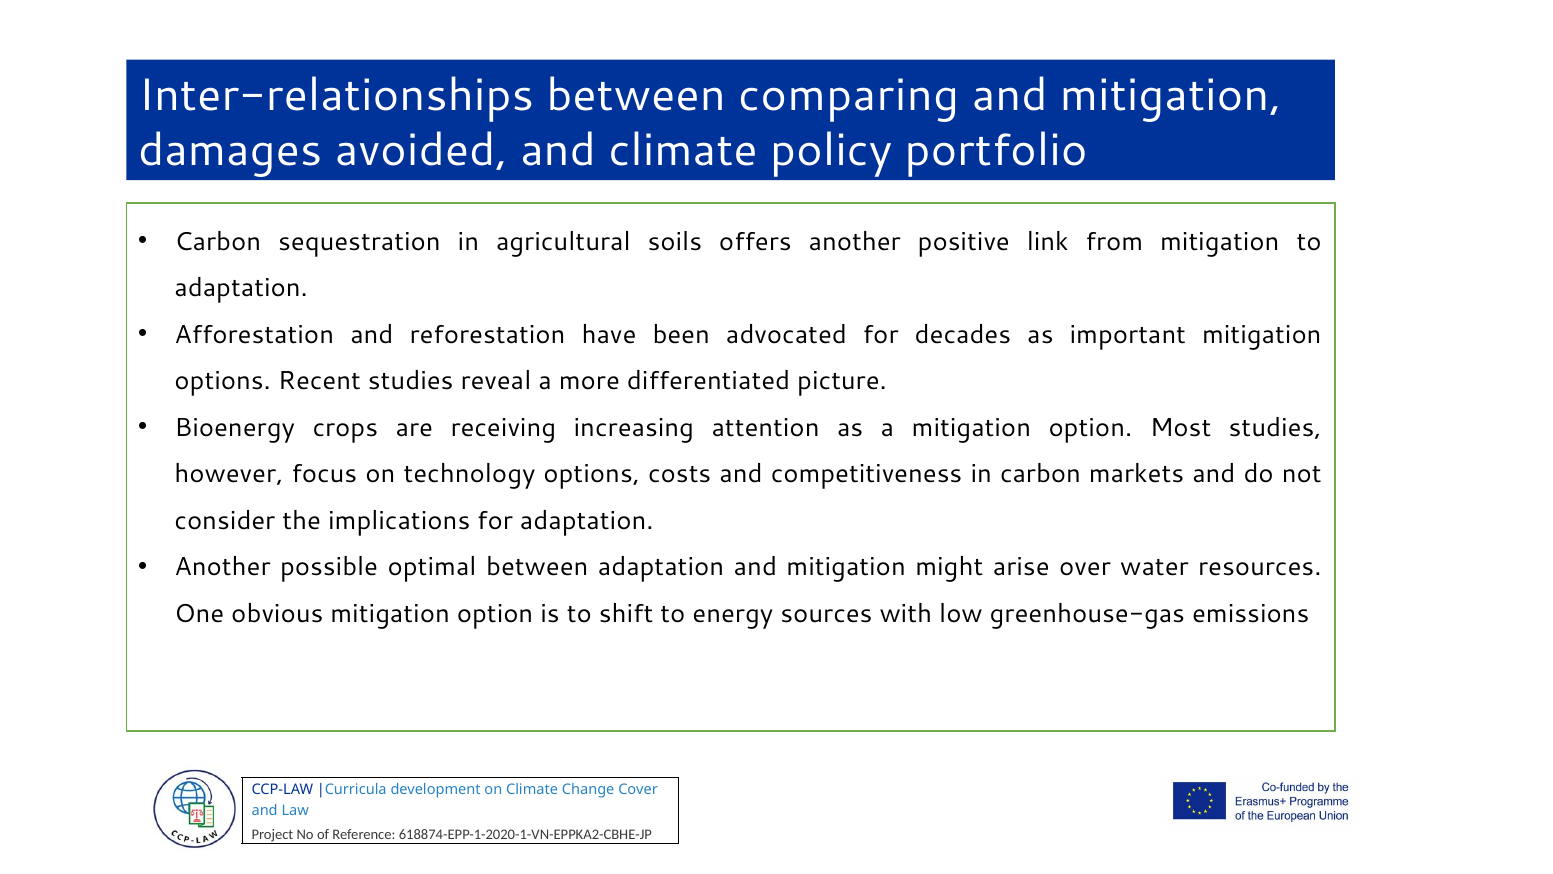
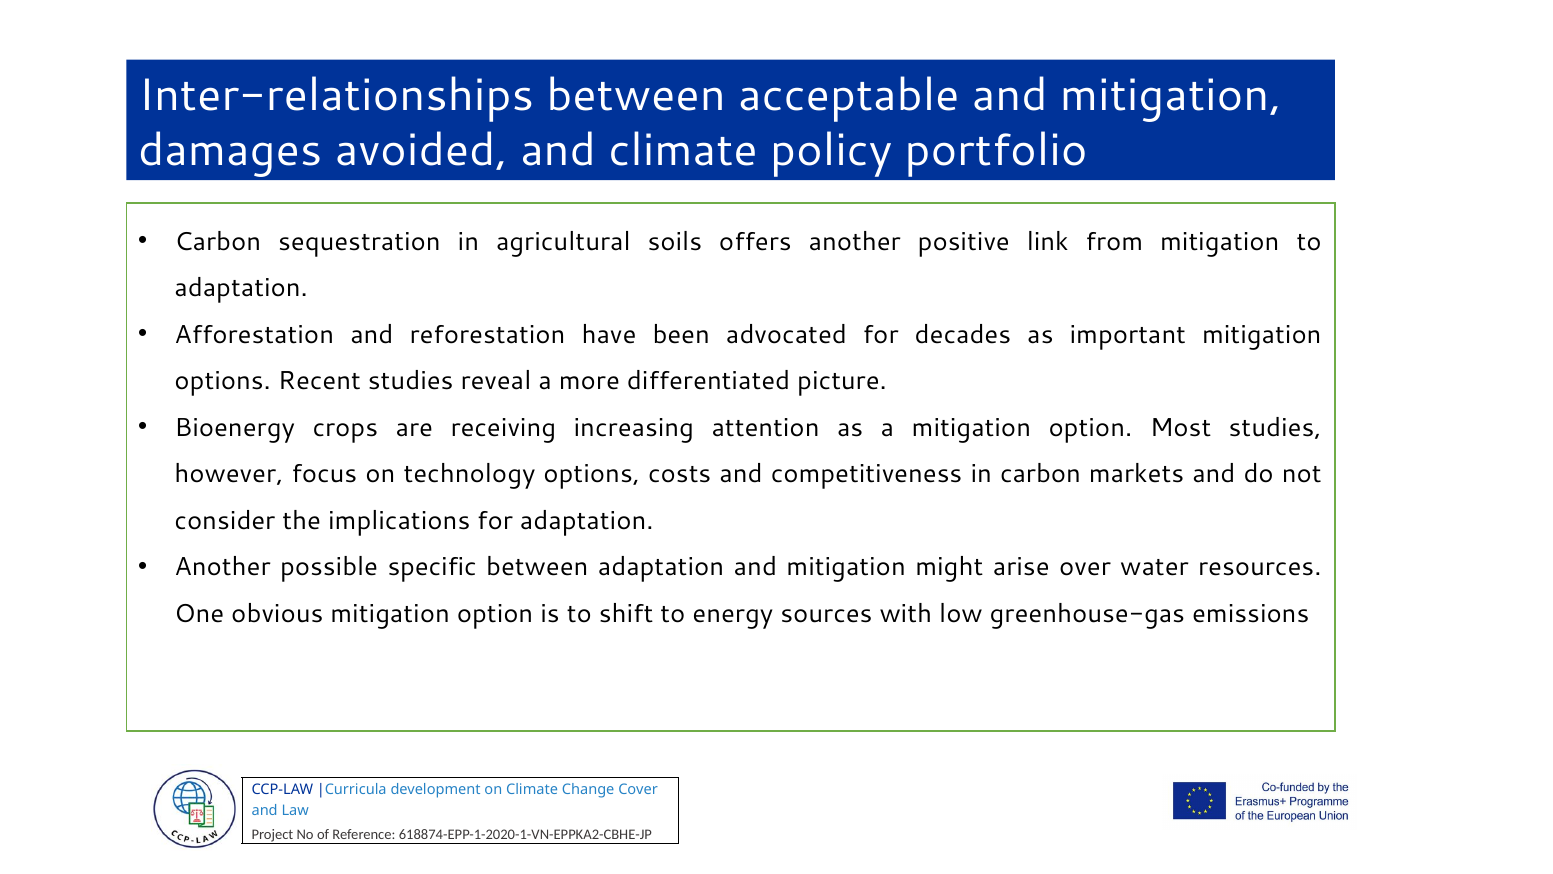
comparing: comparing -> acceptable (849, 96)
optimal: optimal -> specific (432, 567)
